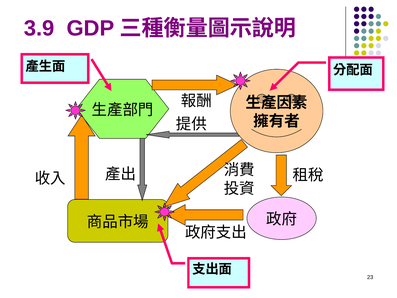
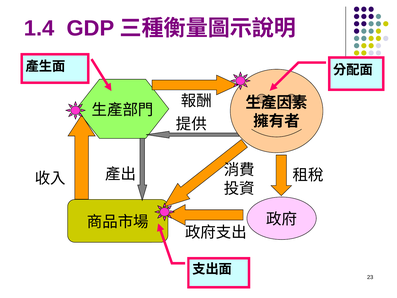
3.9: 3.9 -> 1.4 (39, 28)
